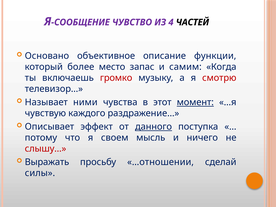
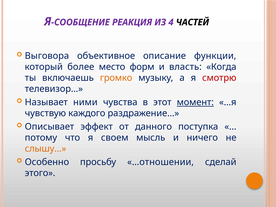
ЧУВСТВО: ЧУВСТВО -> РЕАКЦИЯ (132, 22)
Основано: Основано -> Выговора (47, 56)
запас: запас -> форм (142, 67)
самим: самим -> власть (185, 67)
громко colour: red -> orange (116, 78)
данного underline: present -> none (154, 127)
слышу… colour: red -> orange (46, 149)
Выражать: Выражать -> Особенно (47, 162)
силы: силы -> этого (40, 173)
